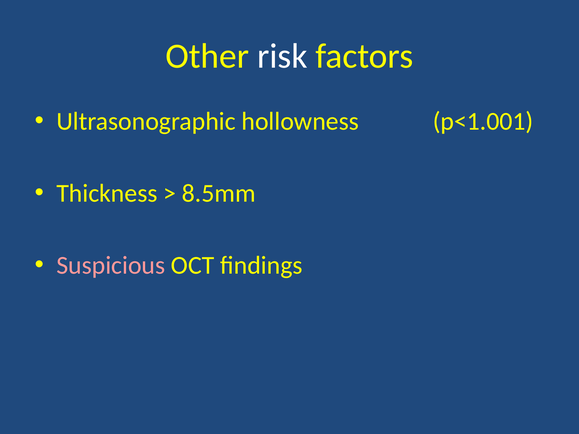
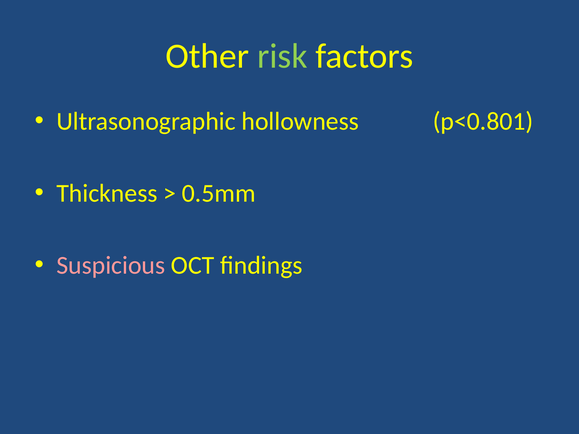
risk colour: white -> light green (282, 56)
p<1.001: p<1.001 -> p<0.801 (483, 121)
8.5mm: 8.5mm -> 0.5mm (219, 194)
